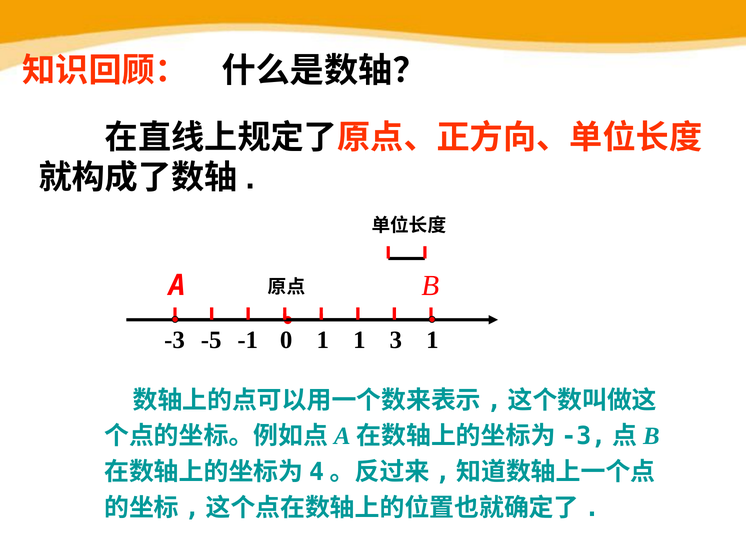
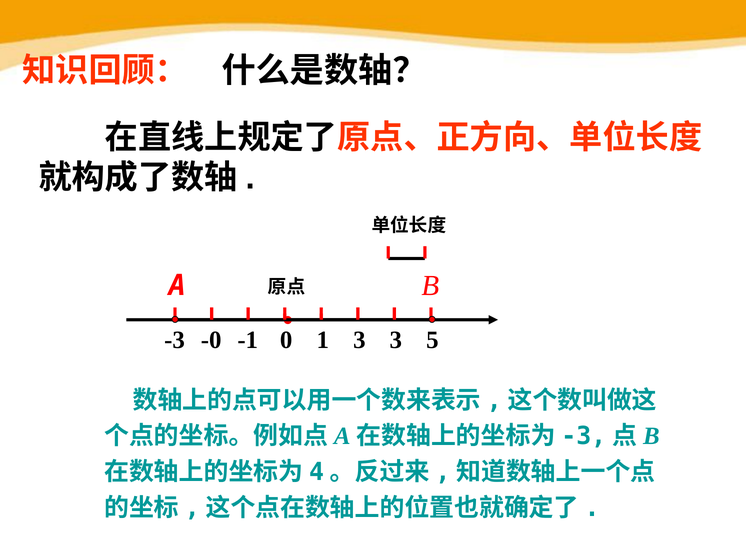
-5: -5 -> -0 (211, 340)
1 1: 1 -> 3 (359, 340)
3 1: 1 -> 5 (432, 340)
